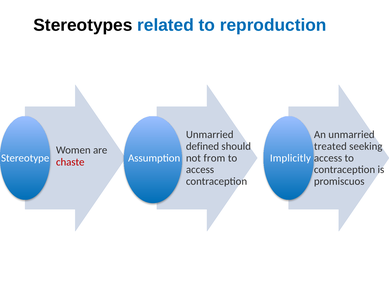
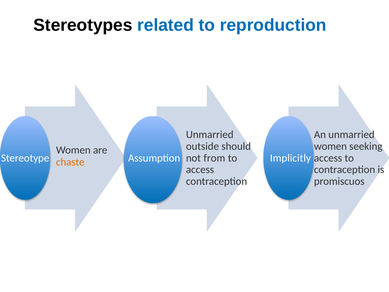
defined: defined -> outside (202, 146)
treated: treated -> women (330, 146)
chaste colour: red -> orange (70, 162)
